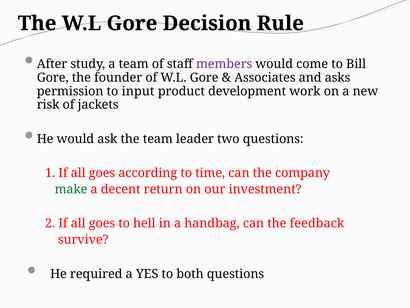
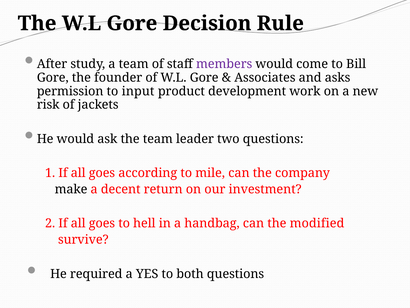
time: time -> mile (210, 173)
make colour: green -> black (71, 189)
feedback: feedback -> modified (317, 223)
